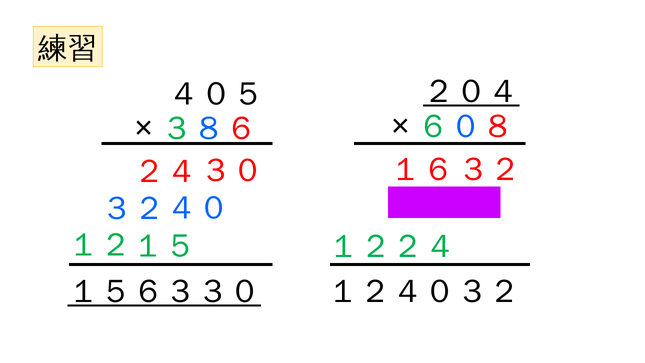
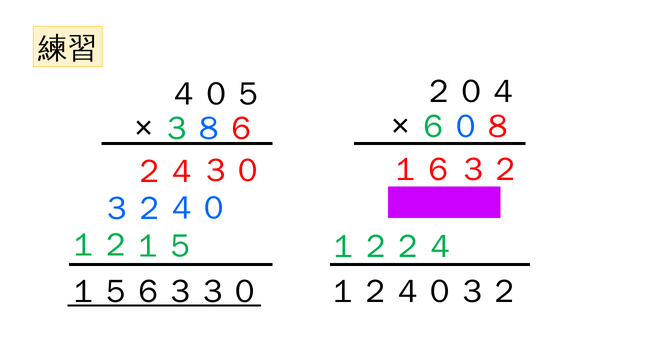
２０４ underline: present -> none (471, 92)
